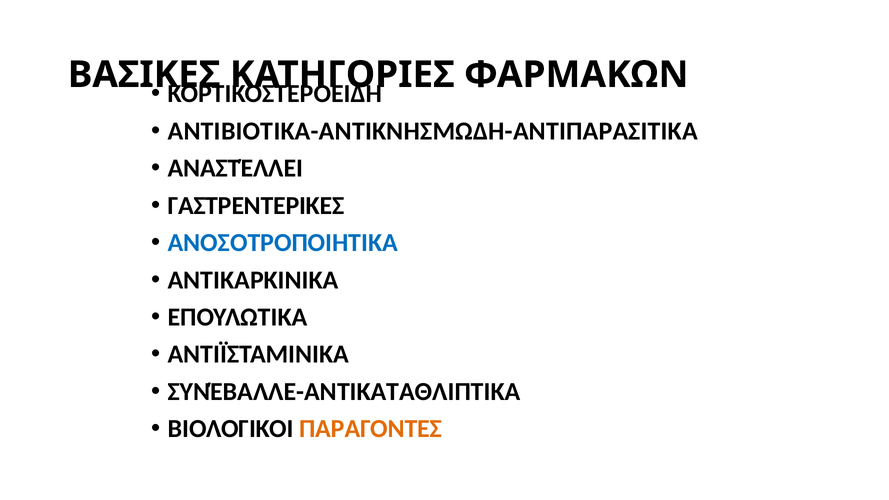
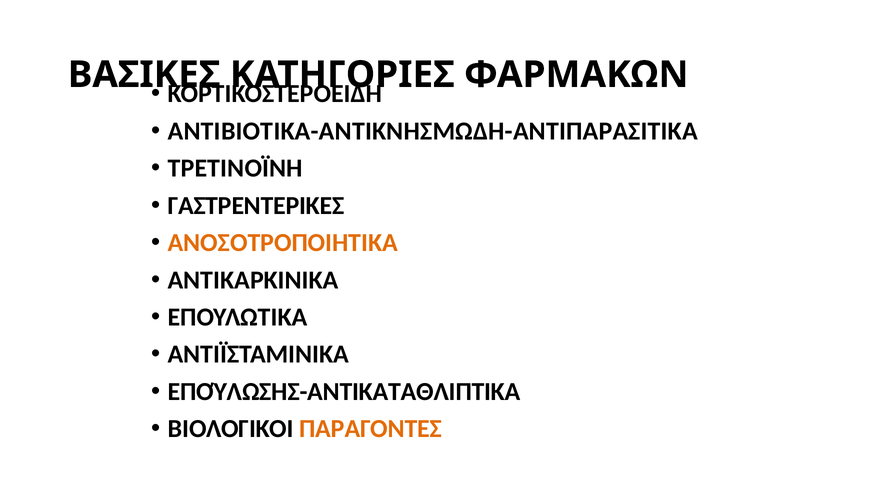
ΑΝΑΣΤΈΛΛΕΙ: ΑΝΑΣΤΈΛΛΕΙ -> ΤΡΕΤΙΝΟΪΝΗ (235, 168)
ΑΝΟΣΟΤΡΟΠΟΙΗΤΙΚΑ colour: blue -> orange (283, 243)
ΣΥΝΈΒΑΛΛΕ-ΑΝΤΙΚΑΤΑΘΛΙΠΤΙΚΑ: ΣΥΝΈΒΑΛΛΕ-ΑΝΤΙΚΑΤΑΘΛΙΠΤΙΚΑ -> ΕΠΟΎΛΩΣΗΣ-ΑΝΤΙΚΑΤΑΘΛΙΠΤΙΚΑ (344, 392)
